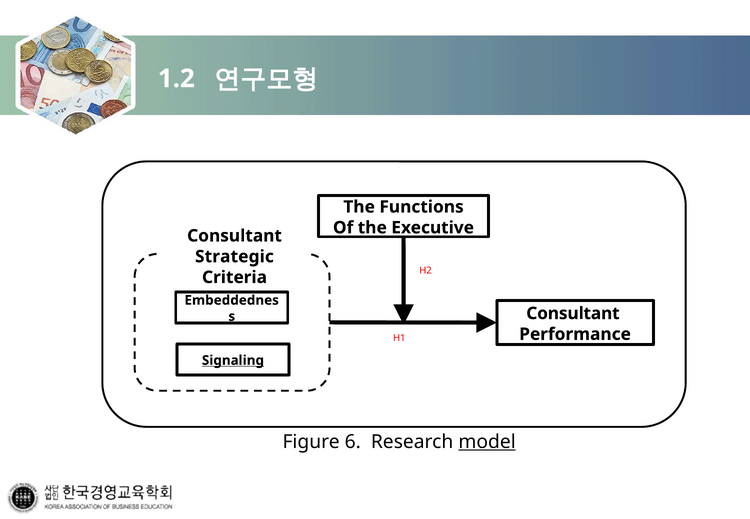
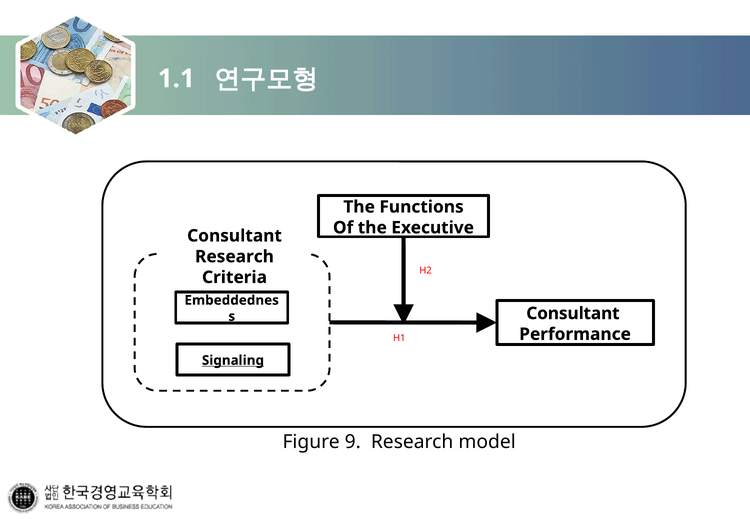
1.2: 1.2 -> 1.1 (176, 79)
Strategic: Strategic -> Research (234, 257)
6: 6 -> 9 (353, 442)
model underline: present -> none (487, 442)
